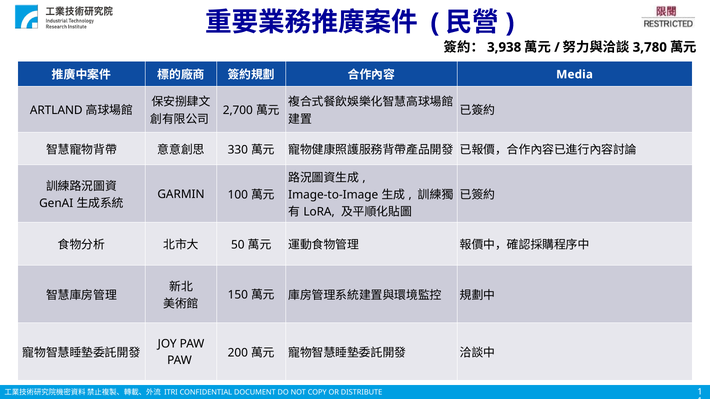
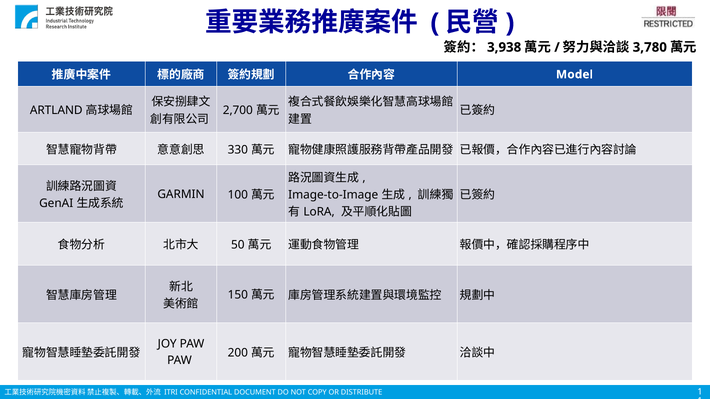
Media: Media -> Model (575, 74)
